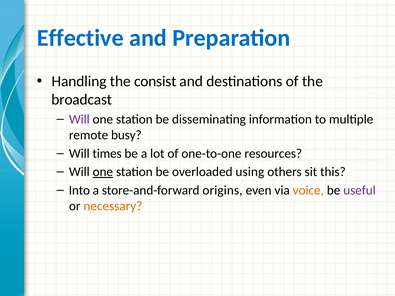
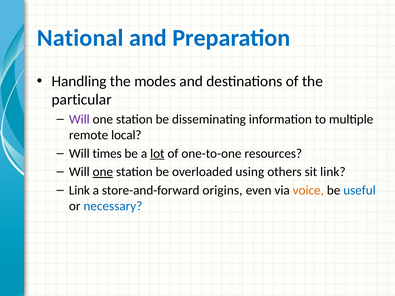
Effective: Effective -> National (80, 38)
consist: consist -> modes (155, 81)
broadcast: broadcast -> particular (82, 100)
busy: busy -> local (126, 135)
lot underline: none -> present (157, 154)
sit this: this -> link (333, 172)
Into: Into -> Link (79, 190)
useful colour: purple -> blue (359, 190)
necessary colour: orange -> blue (113, 206)
